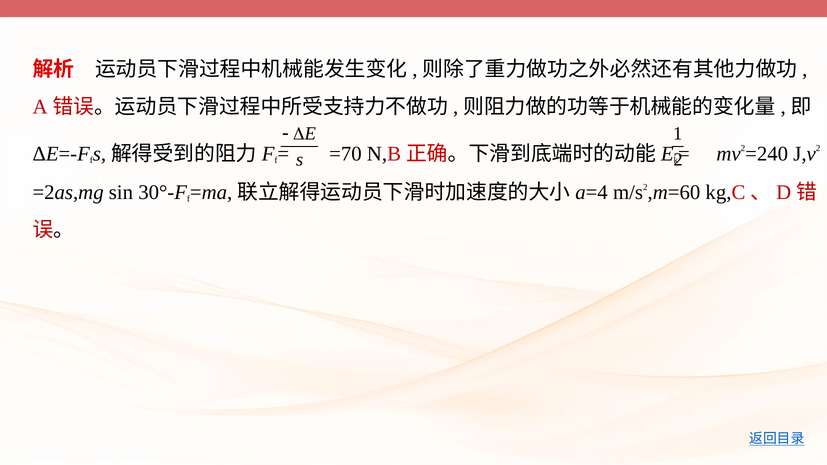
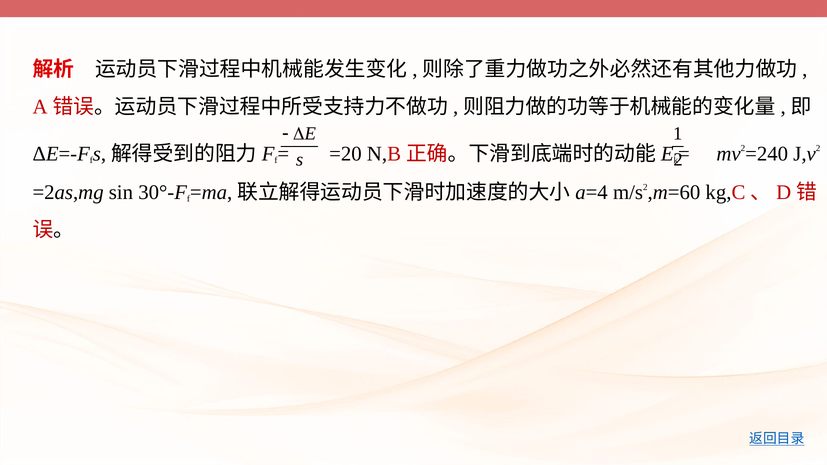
=70: =70 -> =20 (345, 154)
